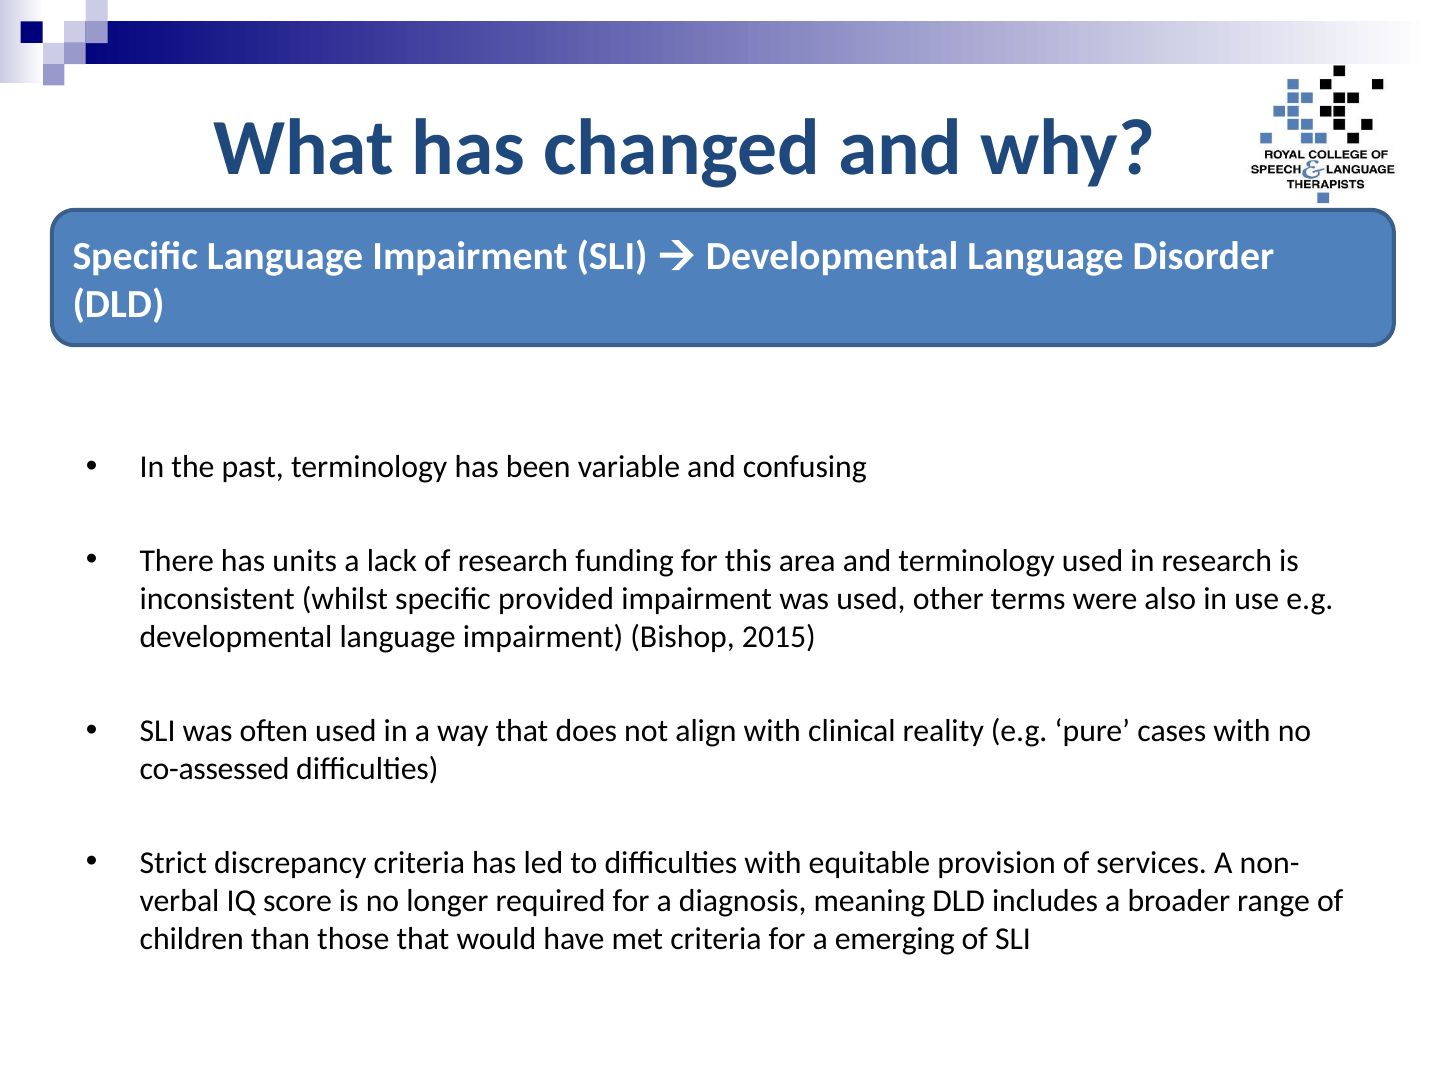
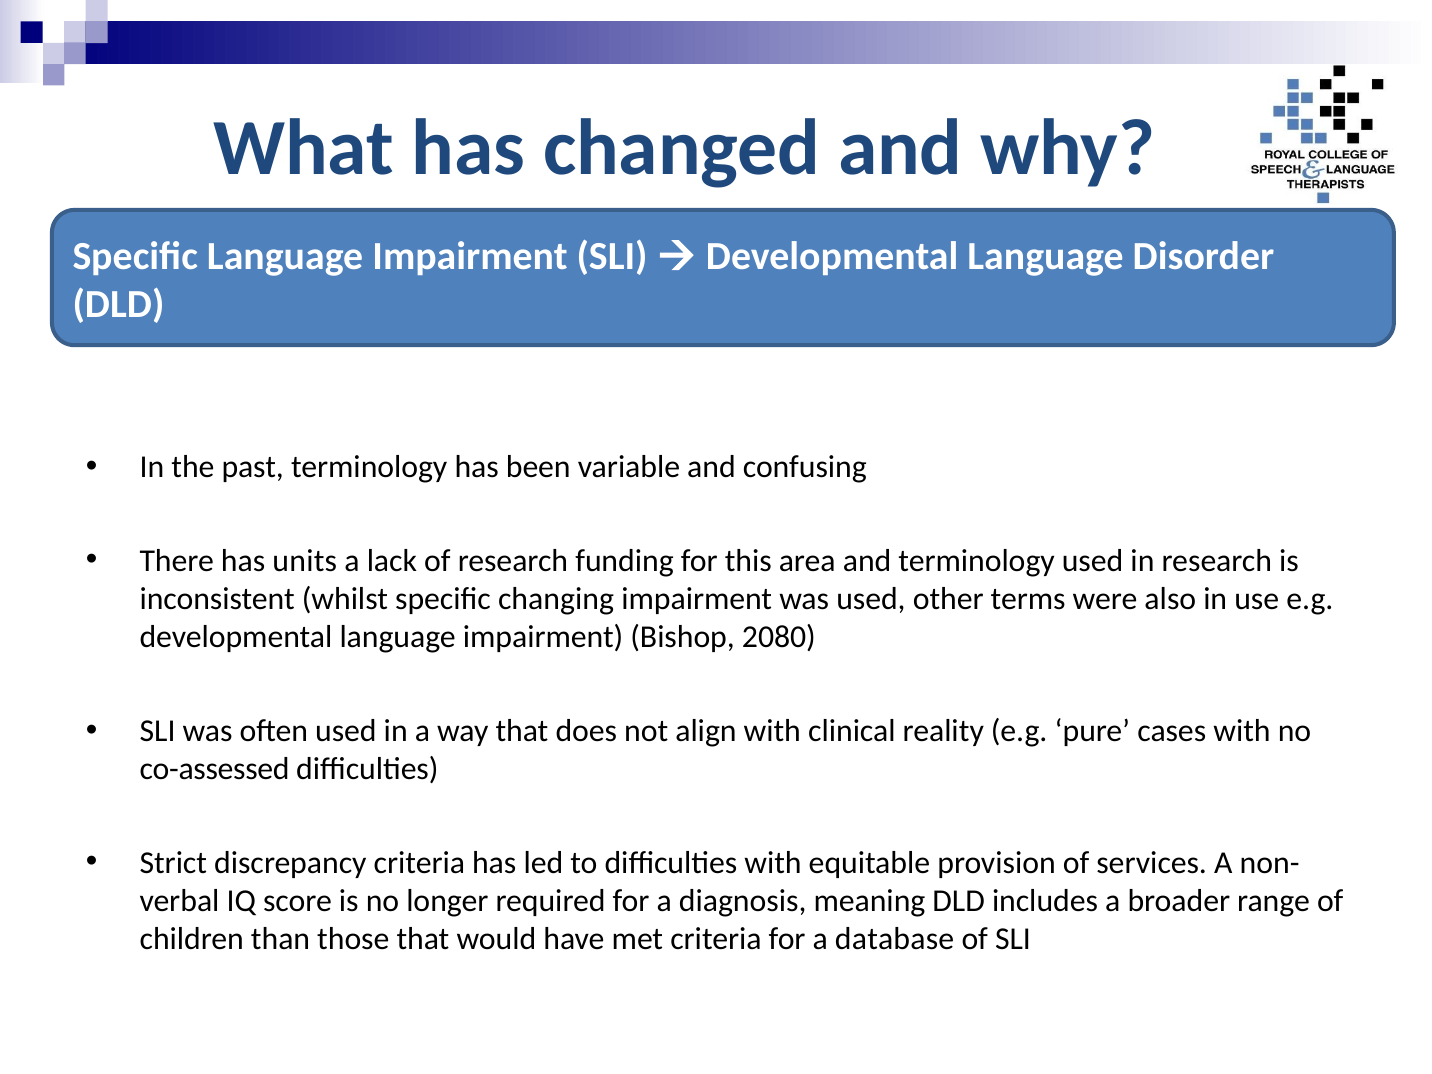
provided: provided -> changing (556, 599)
2015: 2015 -> 2080 (779, 637)
emerging: emerging -> database (895, 939)
